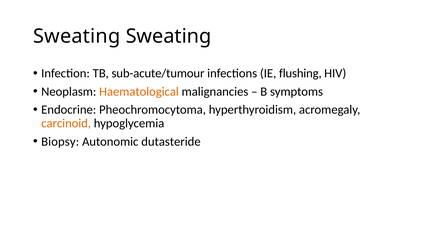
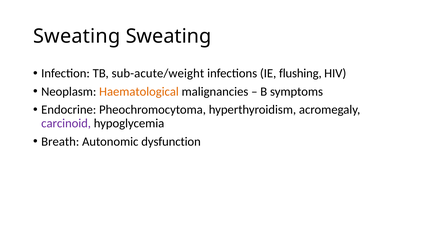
sub-acute/tumour: sub-acute/tumour -> sub-acute/weight (158, 73)
carcinoid colour: orange -> purple (66, 123)
Biopsy: Biopsy -> Breath (60, 142)
dutasteride: dutasteride -> dysfunction (171, 142)
